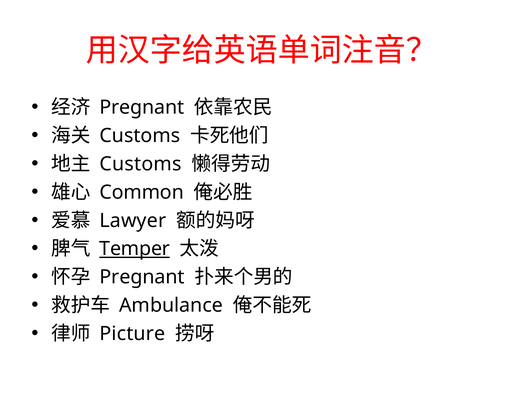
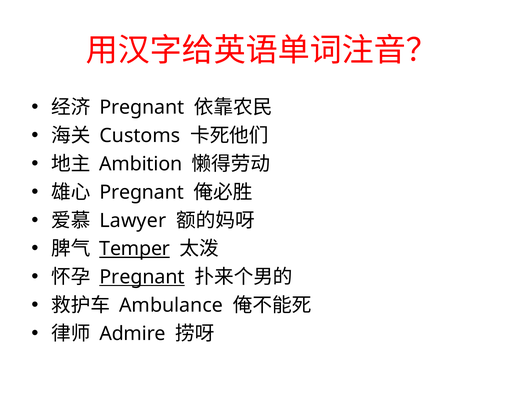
Customs: Customs -> Ambition (141, 164)
Common: Common -> Pregnant (142, 192)
Pregnant underline: none -> present (142, 277)
Picture: Picture -> Admire (133, 334)
